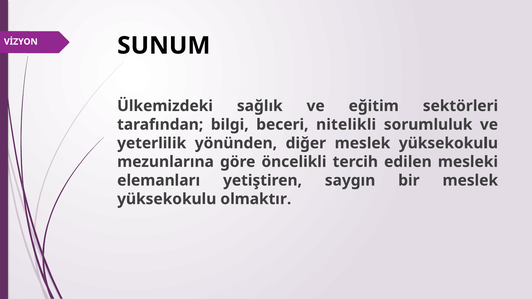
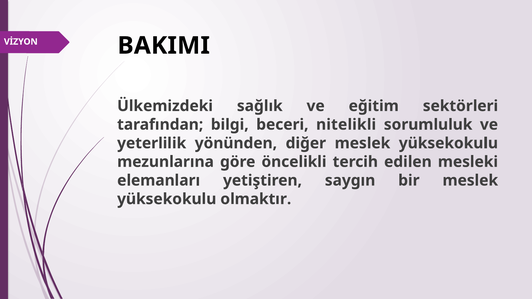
SUNUM: SUNUM -> BAKIMI (164, 46)
